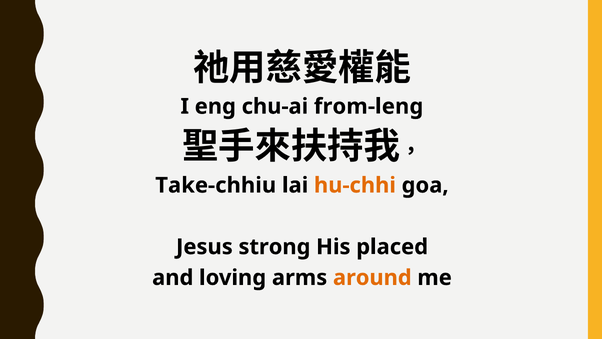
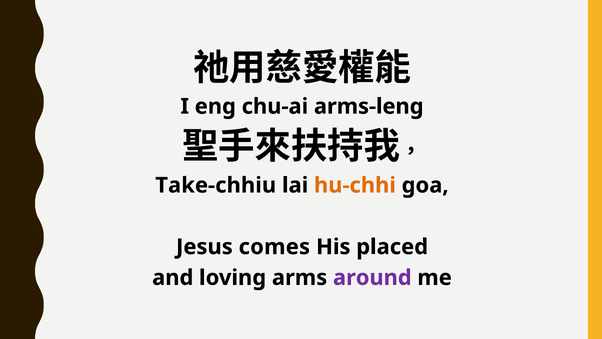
from-leng: from-leng -> arms-leng (369, 106)
strong: strong -> comes (274, 247)
around colour: orange -> purple (372, 277)
